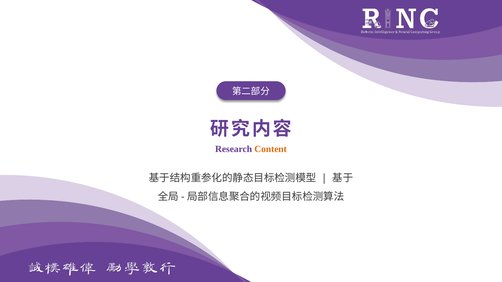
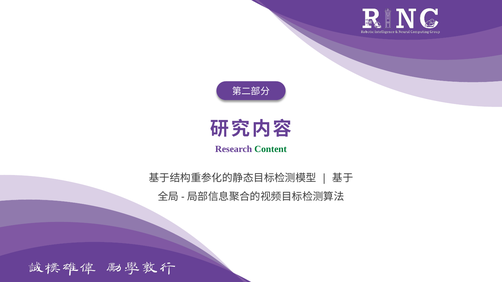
Content colour: orange -> green (271, 149)
